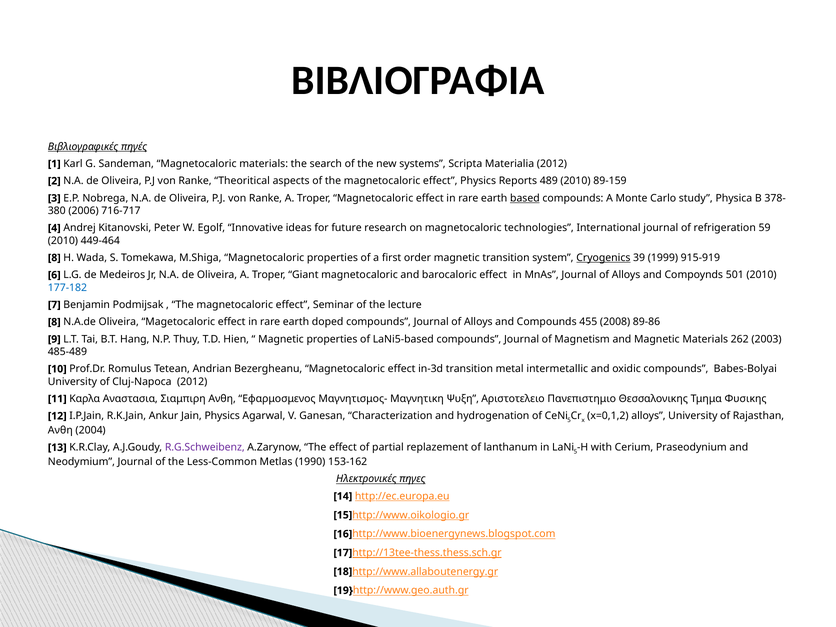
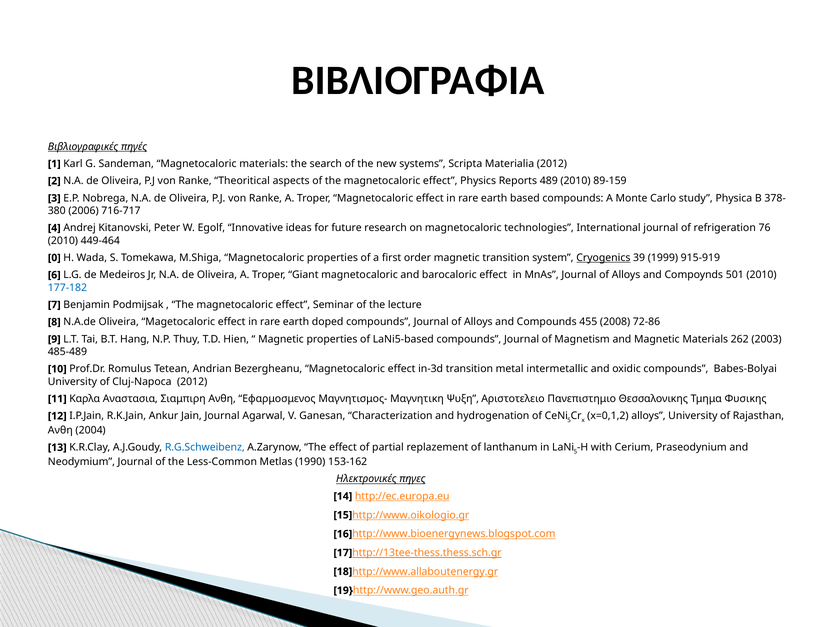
based underline: present -> none (525, 198)
59: 59 -> 76 (765, 228)
8: 8 -> 0 (54, 258)
89-86: 89-86 -> 72-86 (646, 322)
Jain Physics: Physics -> Journal (222, 416)
R.G.Schweibenz colour: purple -> blue (205, 447)
